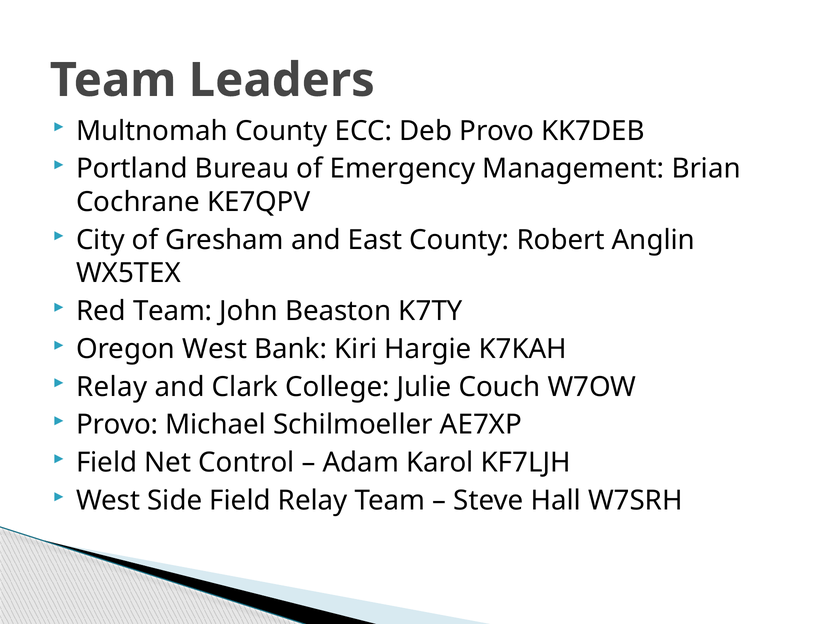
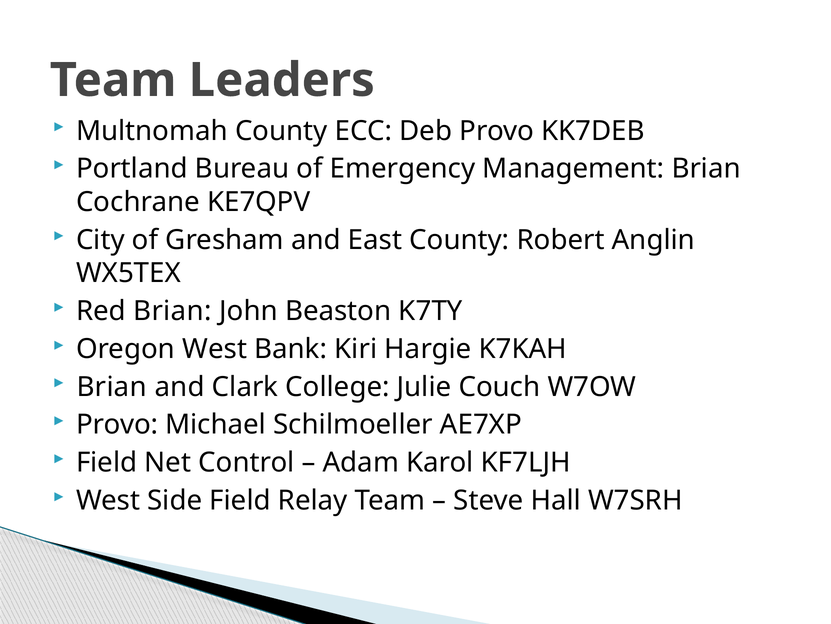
Red Team: Team -> Brian (172, 311)
Relay: Relay -> Brian (112, 386)
